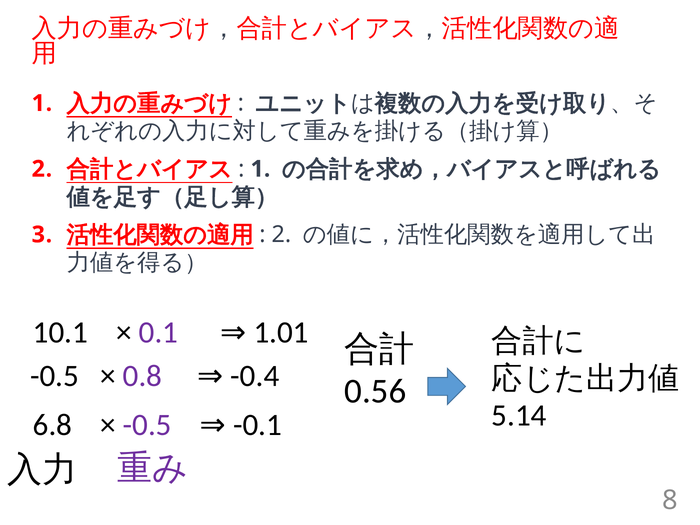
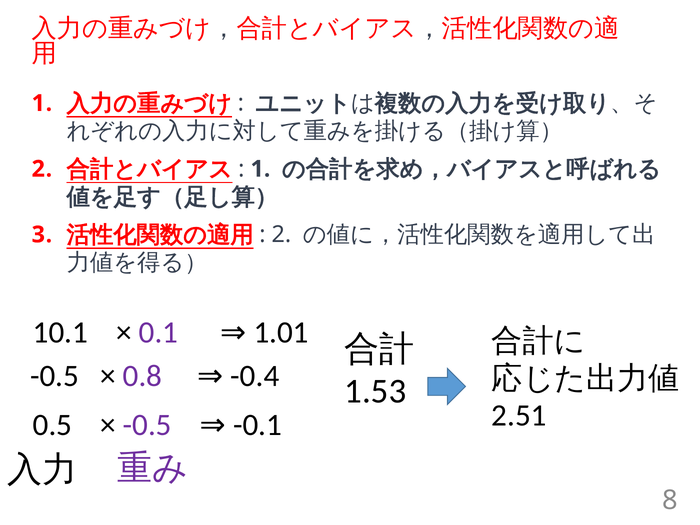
0.56: 0.56 -> 1.53 (375, 391)
5.14: 5.14 -> 2.51 (519, 416)
6.8: 6.8 -> 0.5 (52, 425)
